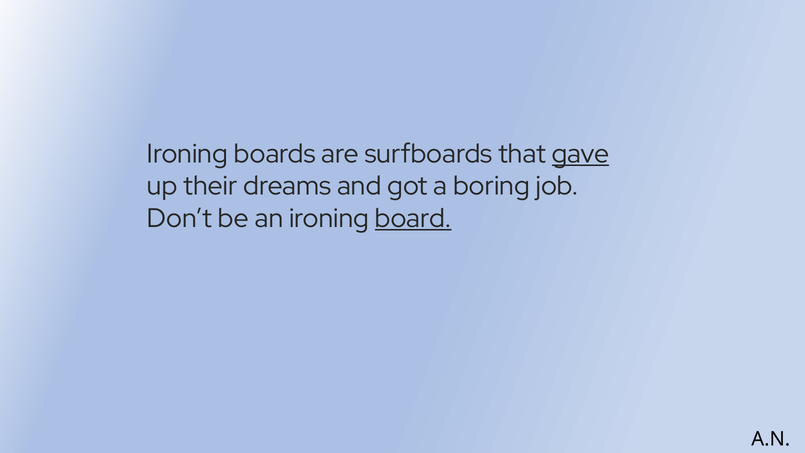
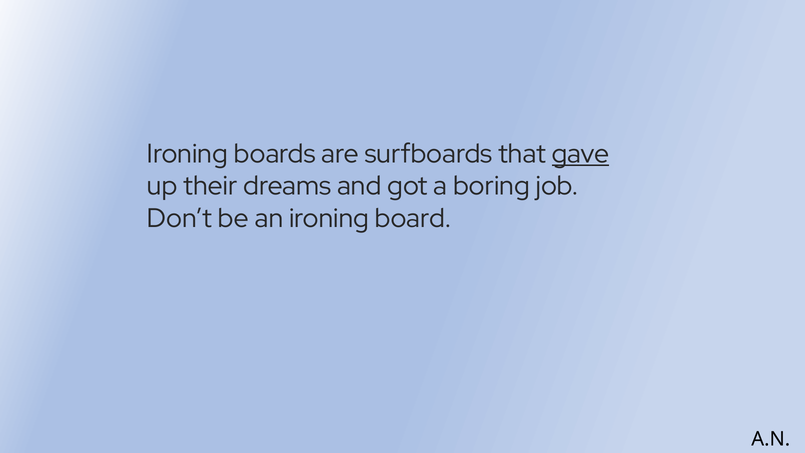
board underline: present -> none (413, 218)
